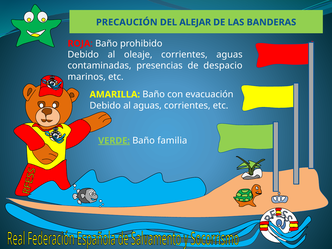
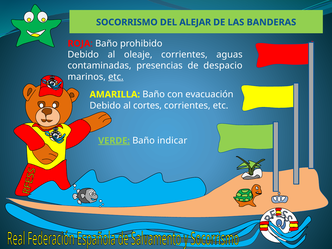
PRECAUCIÓN: PRECAUCIÓN -> SOCORRISMO (127, 22)
etc underline: none -> present (116, 77)
al aguas: aguas -> cortes (147, 106)
familia: familia -> indicar (172, 141)
